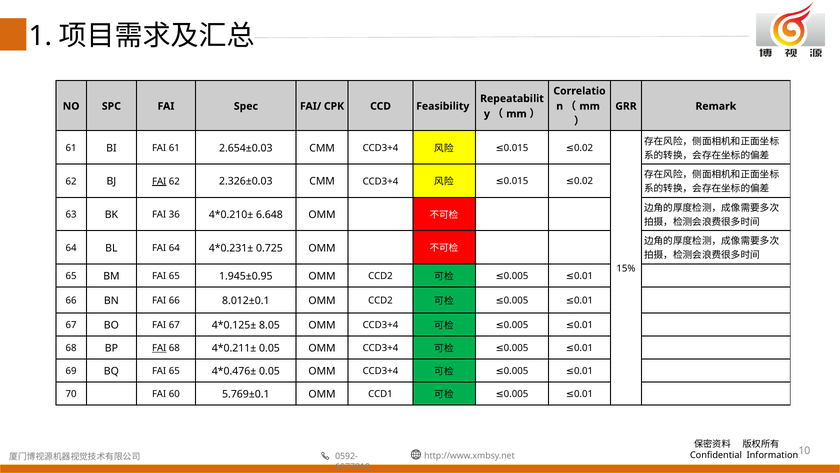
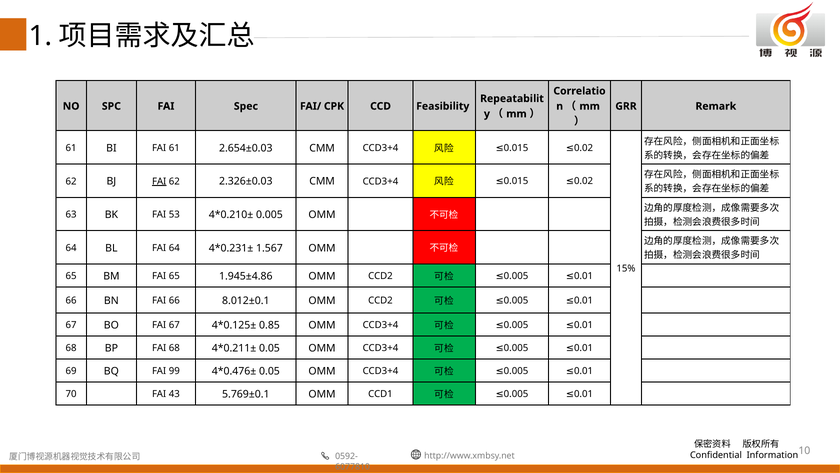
36: 36 -> 53 (174, 214)
6.648: 6.648 -> 0.005 (269, 215)
0.725: 0.725 -> 1.567 (269, 248)
1.945±0.95: 1.945±0.95 -> 1.945±4.86 (246, 276)
8.05: 8.05 -> 0.85 (269, 325)
FAI underline: present -> none (159, 348)
BQ FAI 65: 65 -> 99 (174, 371)
60: 60 -> 43 (174, 394)
